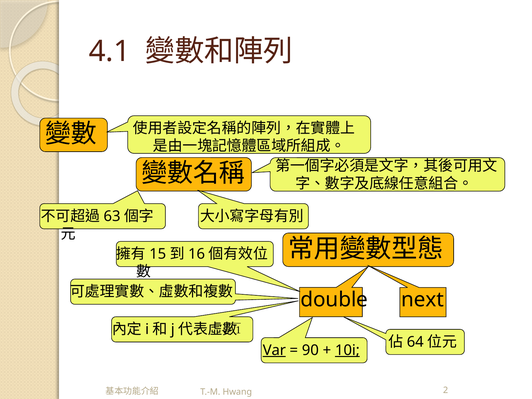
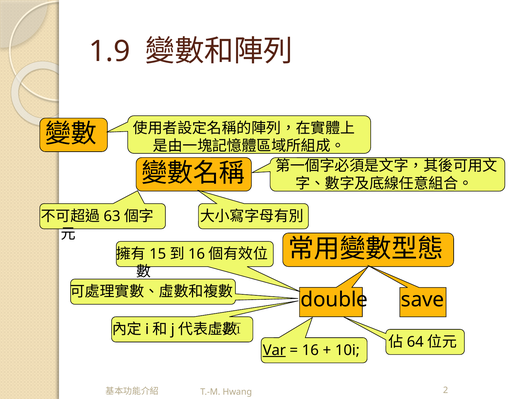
4.1: 4.1 -> 1.9 (110, 51)
next: next -> save (423, 300)
90: 90 -> 16 (310, 350)
10i underline: present -> none (347, 350)
